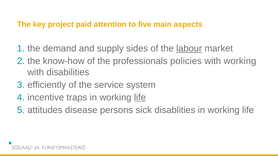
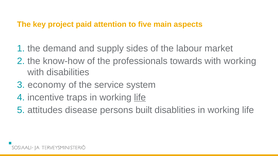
labour underline: present -> none (189, 49)
policies: policies -> towards (186, 61)
efficiently: efficiently -> economy (47, 85)
sick: sick -> built (144, 110)
